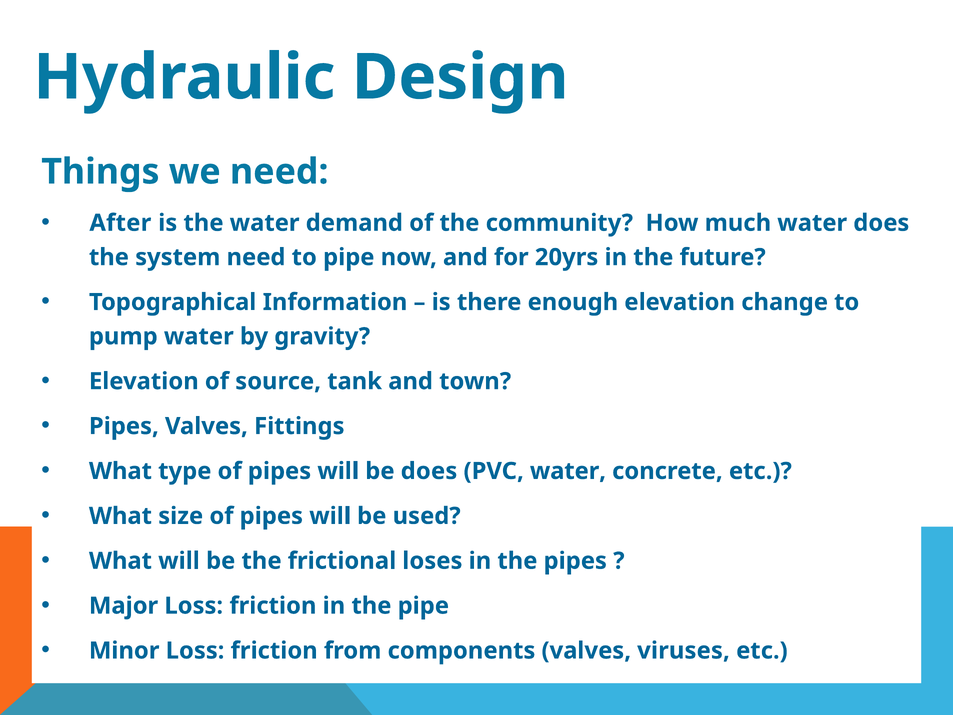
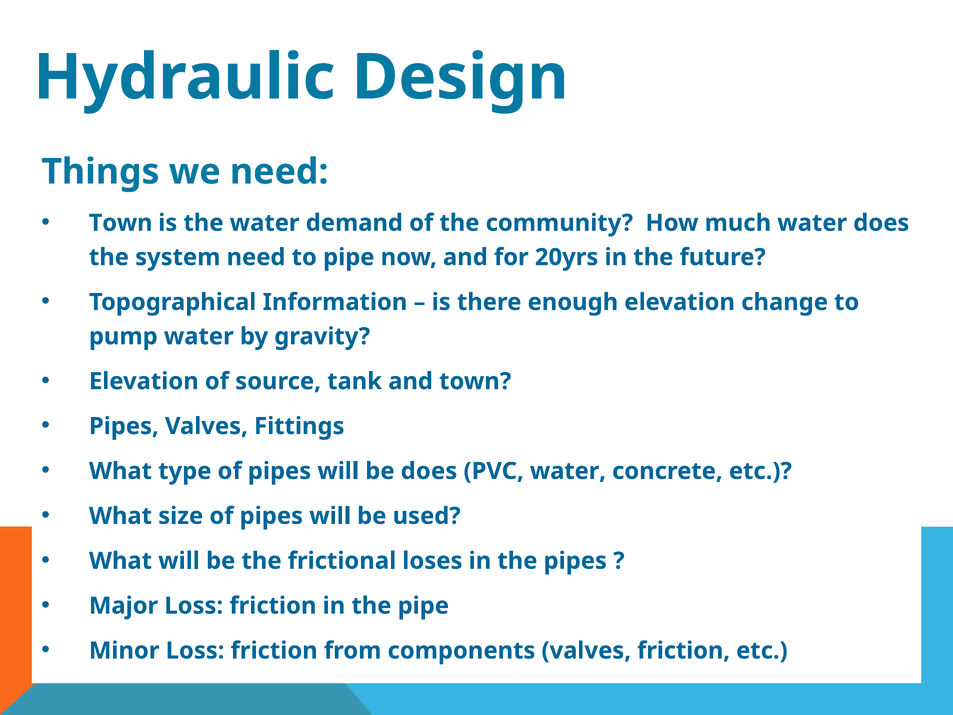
After: After -> Town (121, 223)
valves viruses: viruses -> friction (684, 650)
